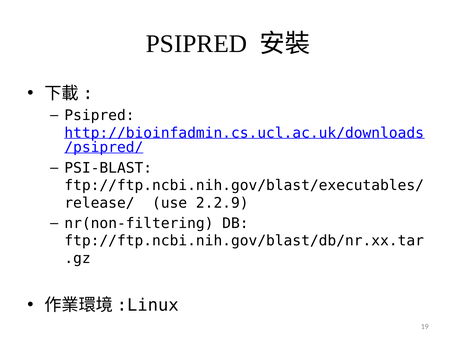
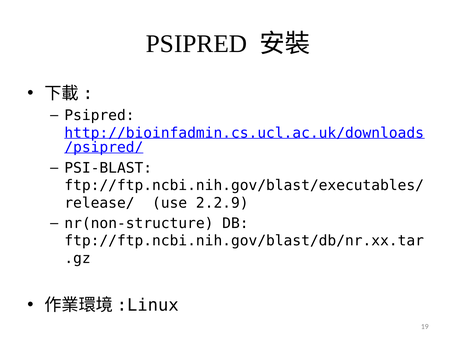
nr(non-filtering: nr(non-filtering -> nr(non-structure (139, 223)
